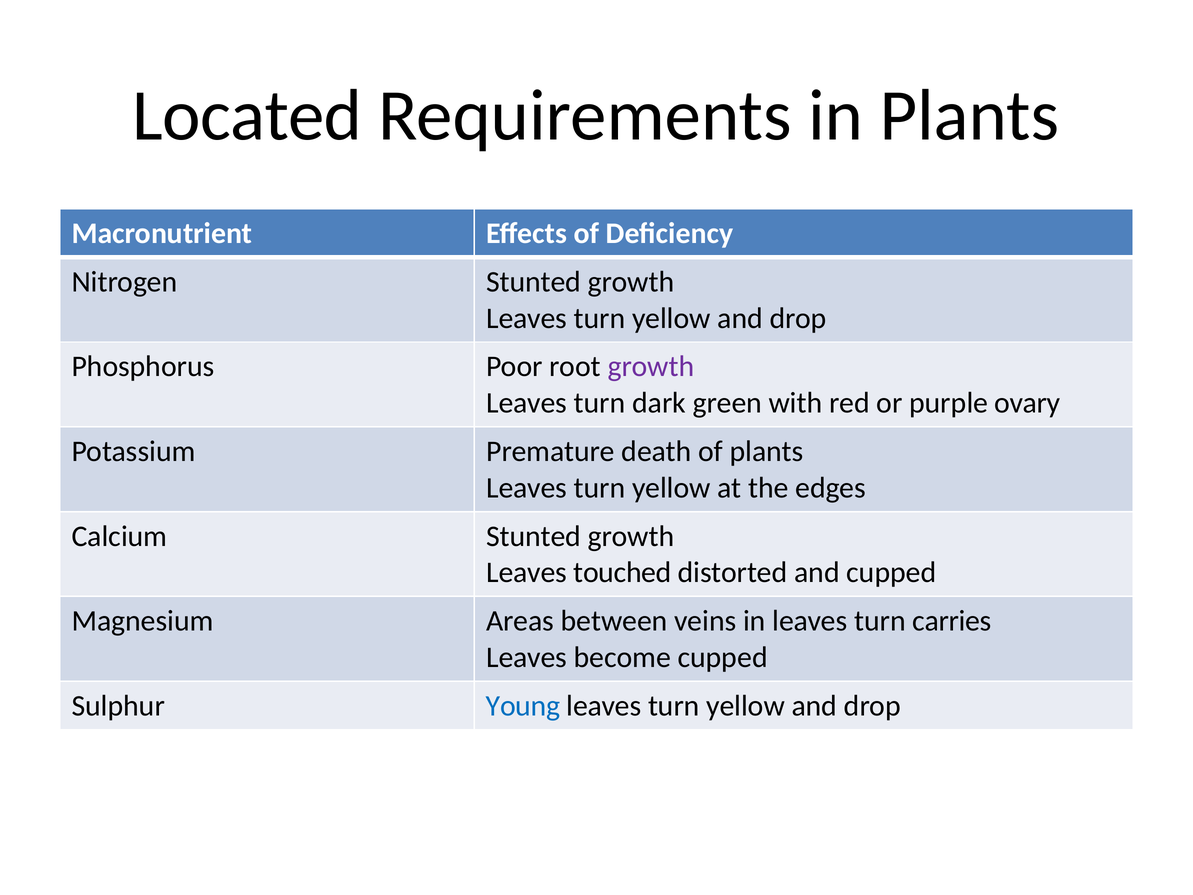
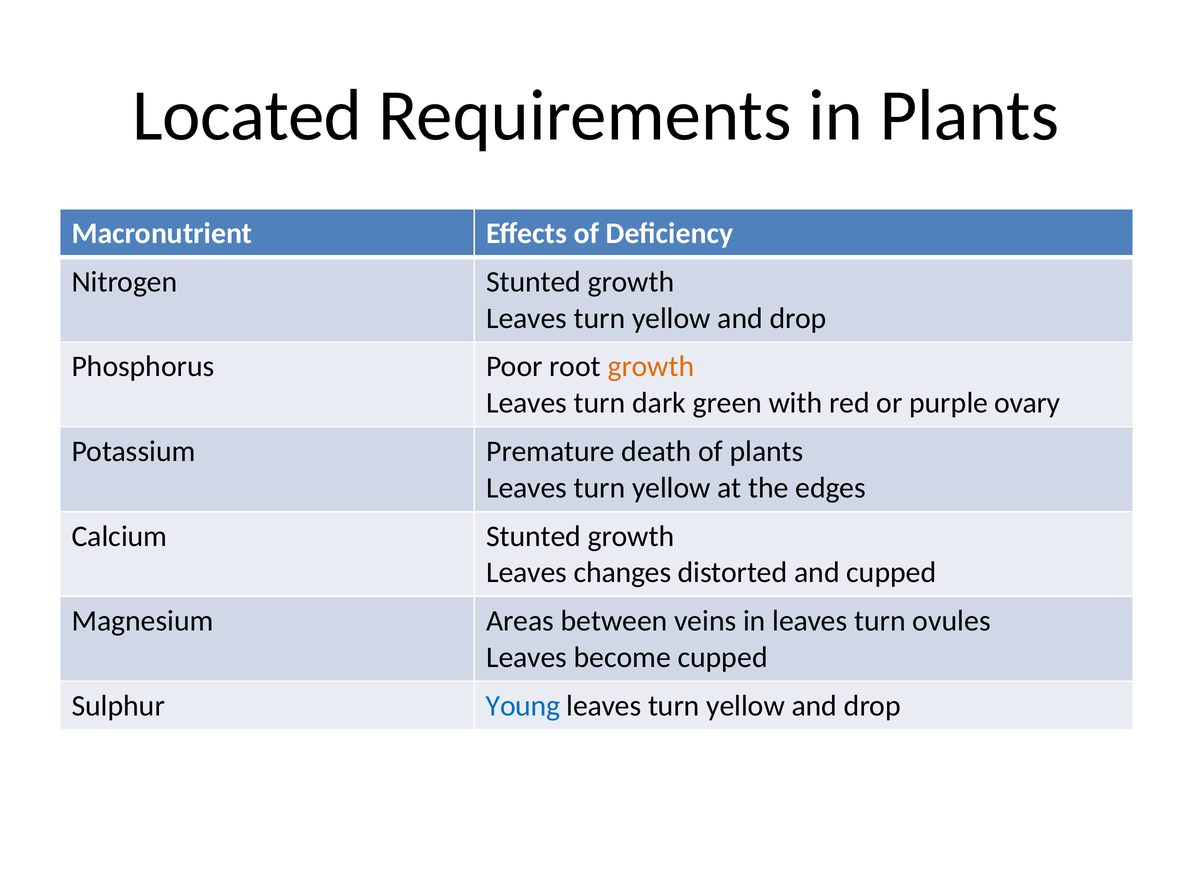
growth colour: purple -> orange (651, 366)
touched: touched -> changes (622, 572)
carries: carries -> ovules (952, 621)
